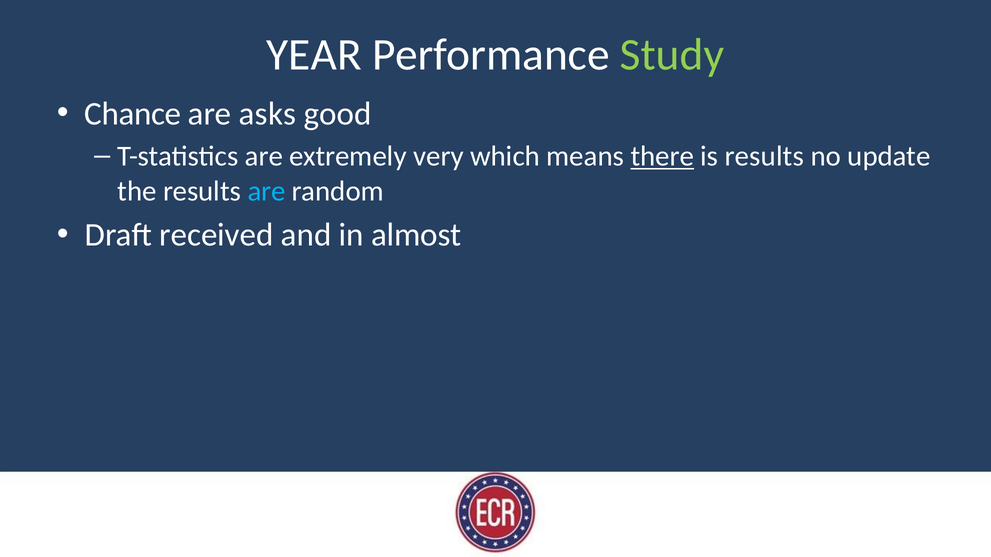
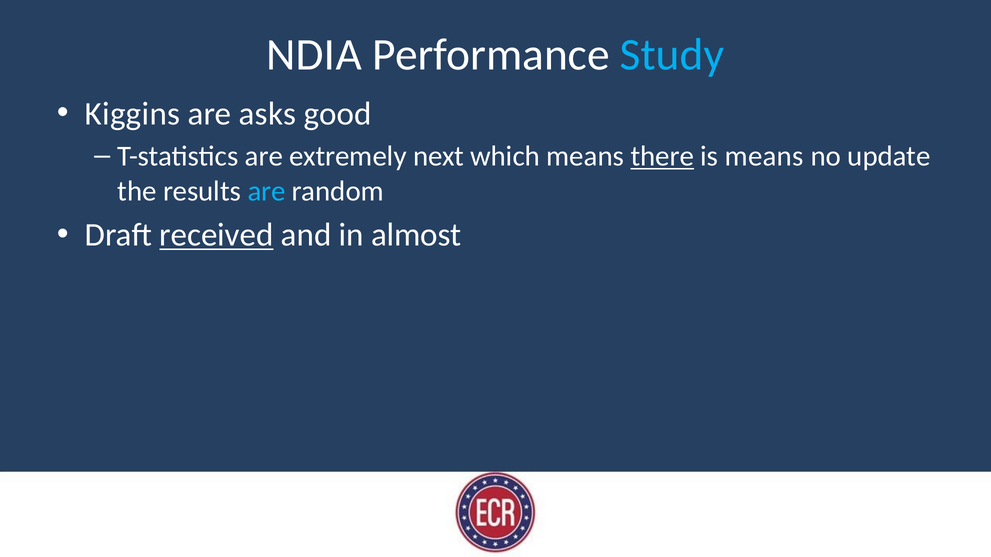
YEAR: YEAR -> NDIA (314, 55)
Study colour: light green -> light blue (672, 55)
Chance: Chance -> Kiggins (133, 114)
very: very -> next (439, 156)
is results: results -> means (764, 156)
received underline: none -> present (216, 235)
